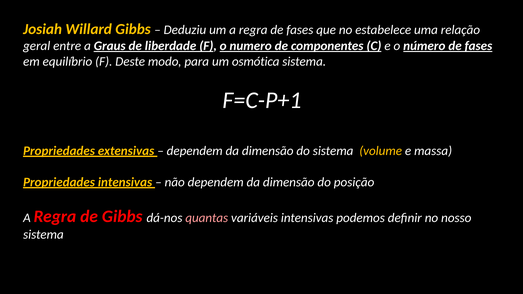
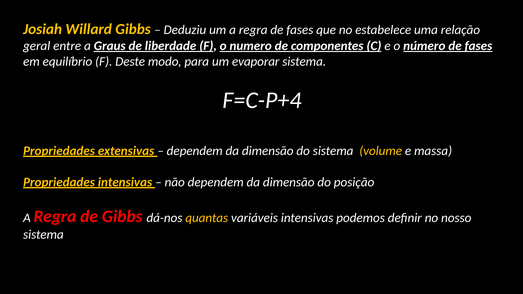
osmótica: osmótica -> evaporar (256, 62)
F=C-P+1: F=C-P+1 -> F=C-P+4 (262, 100)
quantas colour: pink -> yellow (207, 218)
